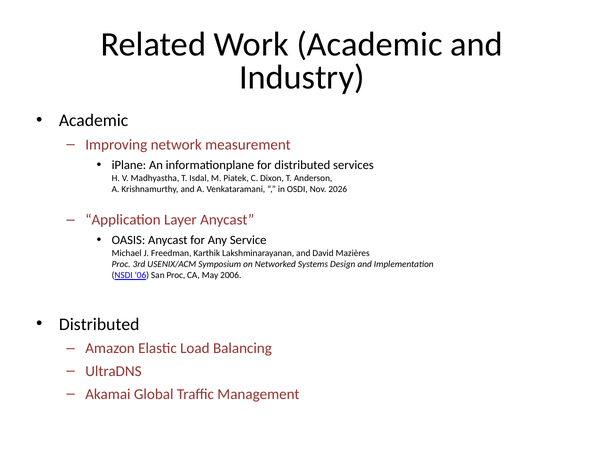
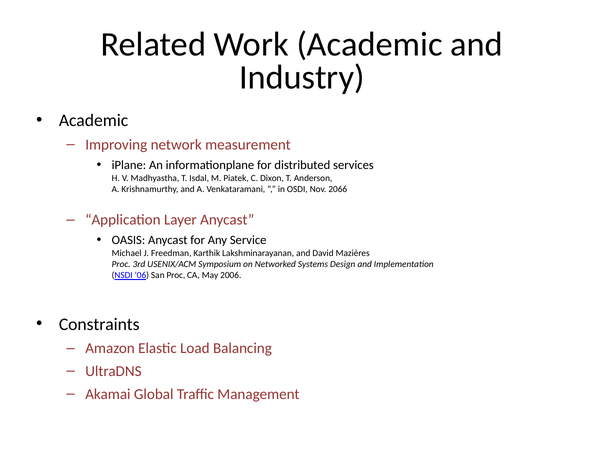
2026: 2026 -> 2066 (338, 189)
Distributed: Distributed -> Constraints (99, 324)
